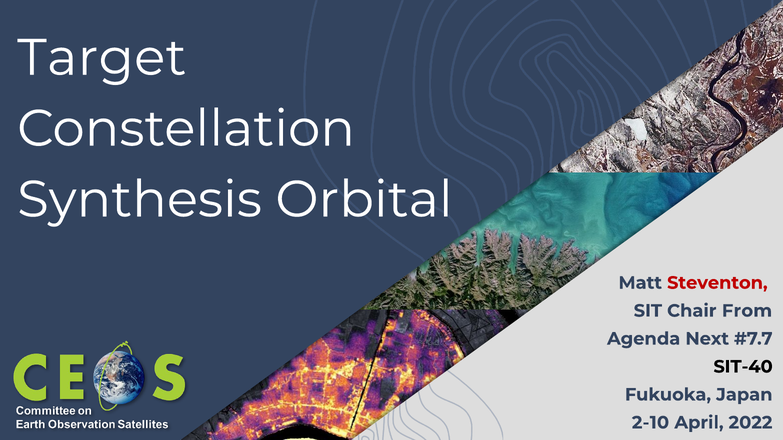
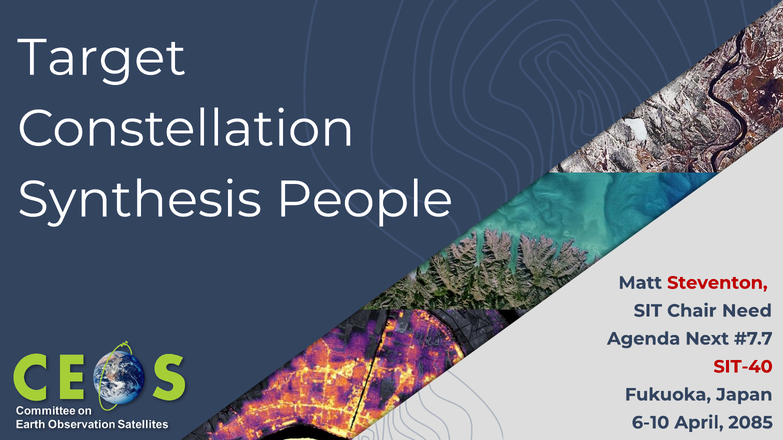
Orbital: Orbital -> People (364, 200)
From: From -> Need (747, 311)
SIT-40 colour: black -> red (743, 367)
2-10: 2-10 -> 6-10 (651, 423)
2022: 2022 -> 2085 (751, 423)
